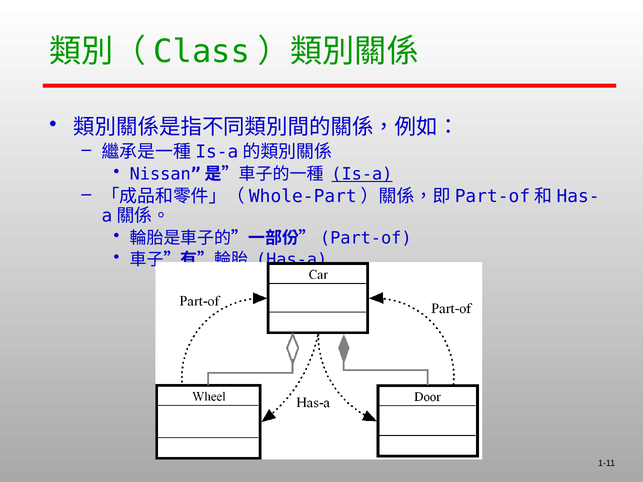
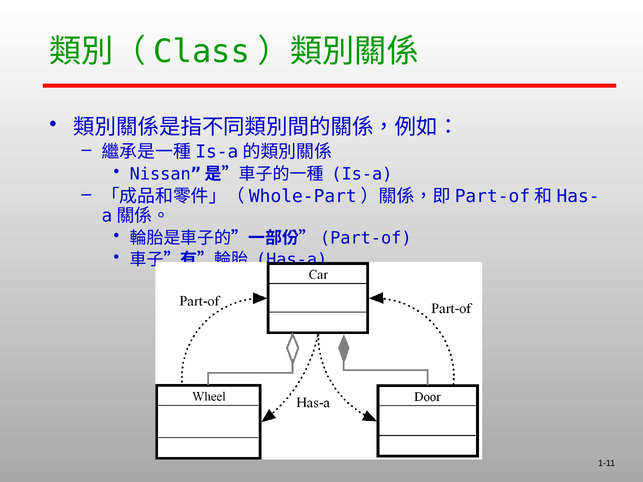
Is-a underline: present -> none (362, 174)
